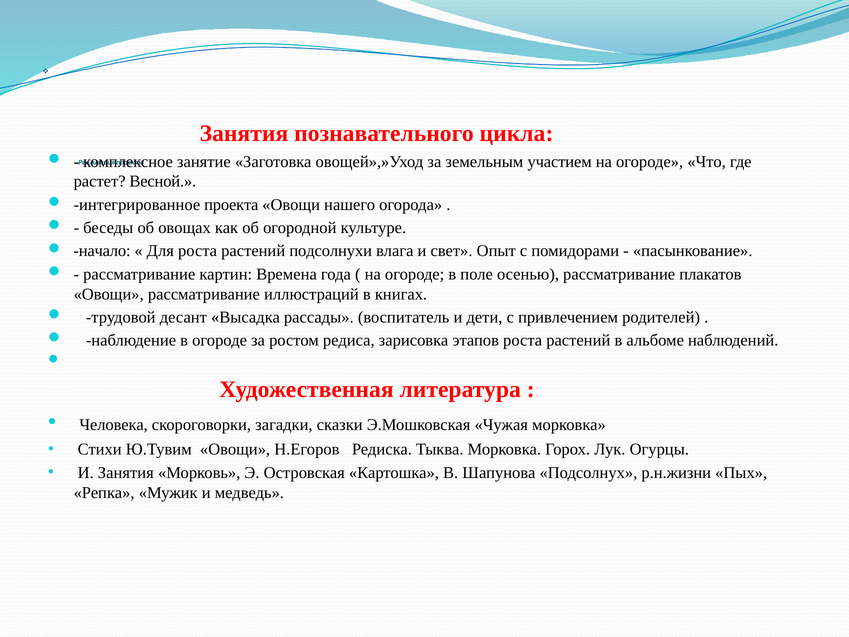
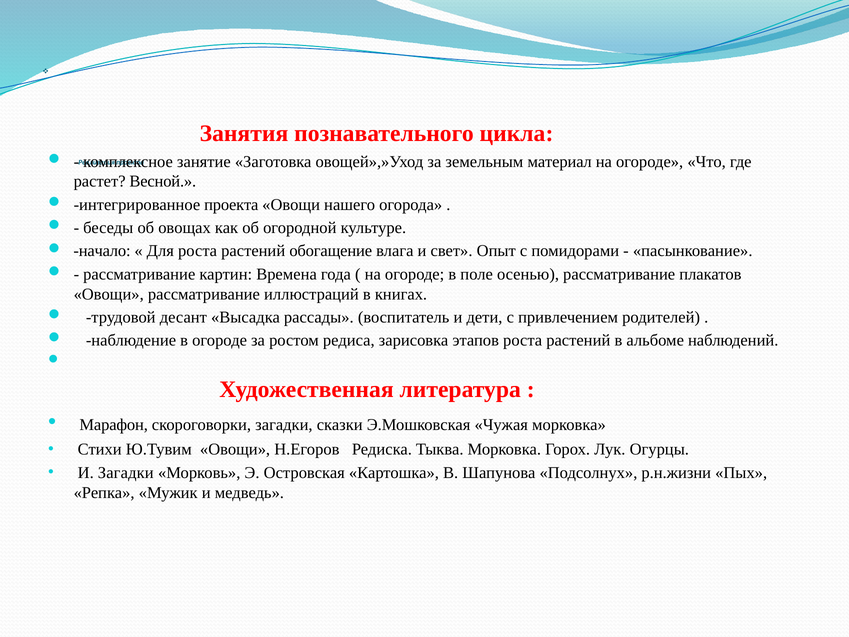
участием: участием -> материал (560, 162)
подсолнухи: подсолнухи -> обогащение (331, 251)
Человека: Человека -> Марафон (114, 425)
И Занятия: Занятия -> Загадки (126, 473)
